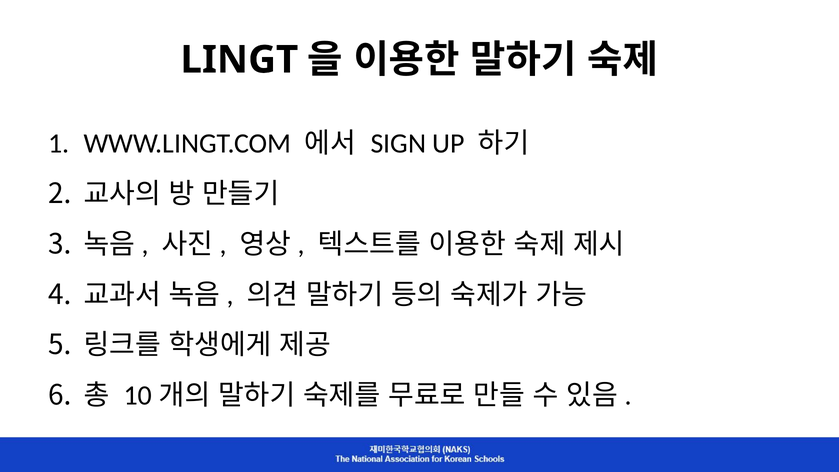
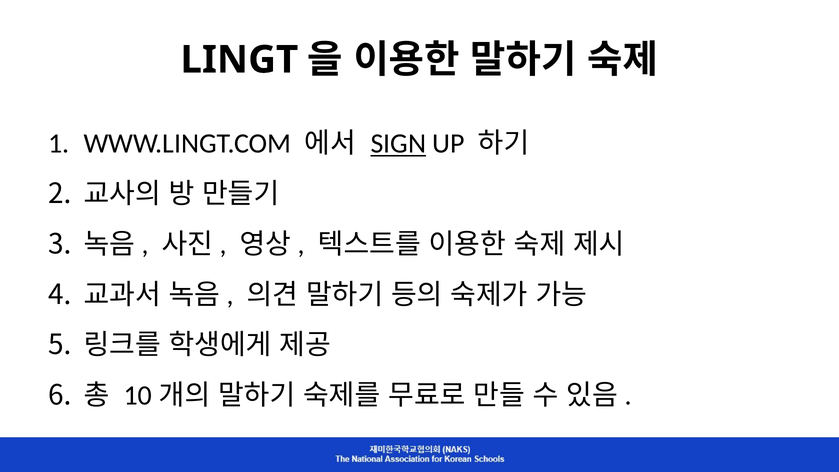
SIGN underline: none -> present (398, 144)
